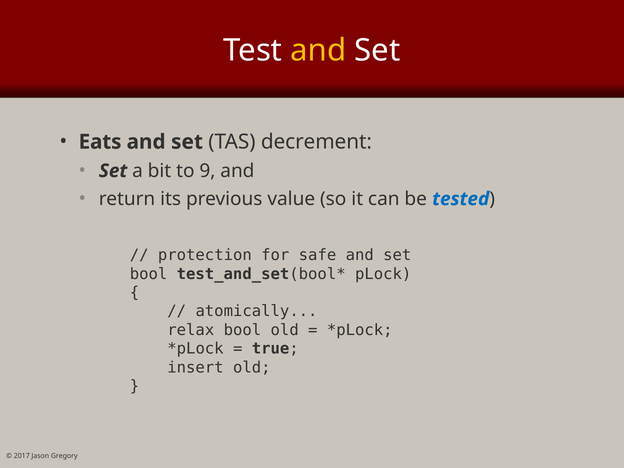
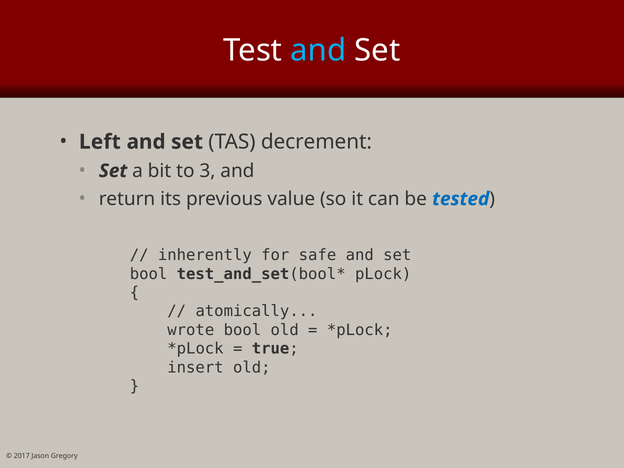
and colour: yellow -> light blue (318, 50)
Eats: Eats -> Left (100, 142)
9: 9 -> 3 (207, 171)
protection: protection -> inherently (205, 255)
relax: relax -> wrote (191, 330)
